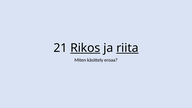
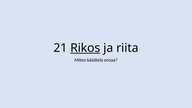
riita underline: present -> none (127, 48)
